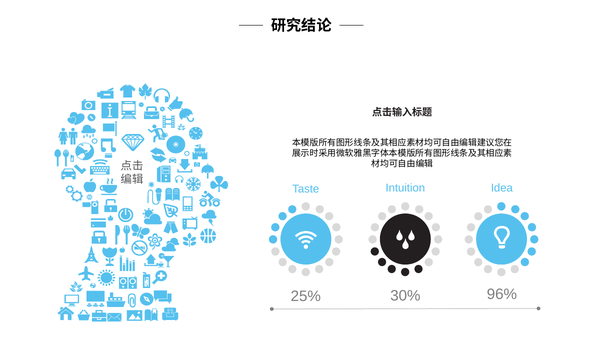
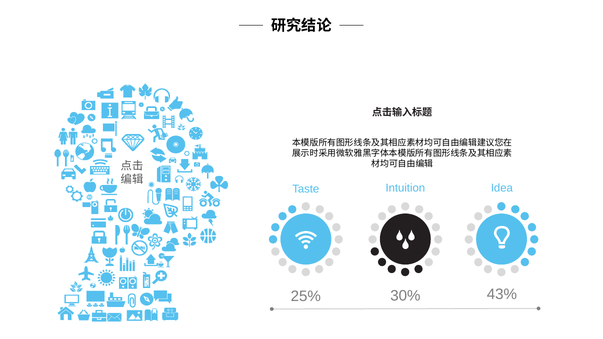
96%: 96% -> 43% (502, 294)
